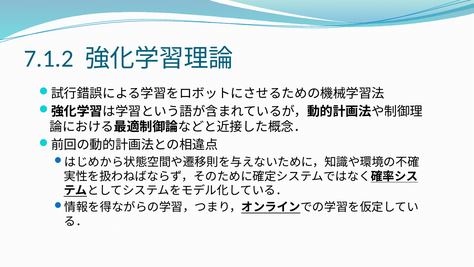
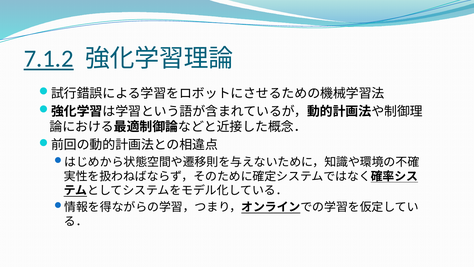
7.1.2 underline: none -> present (49, 59)
